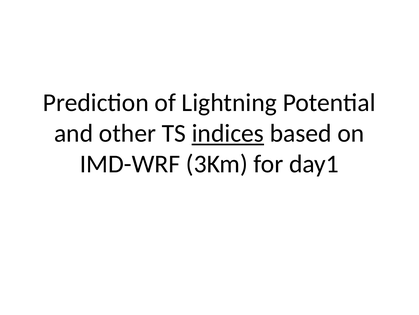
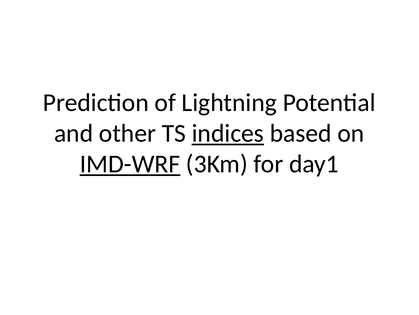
IMD-WRF underline: none -> present (130, 164)
